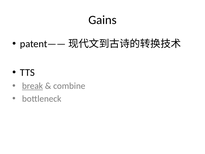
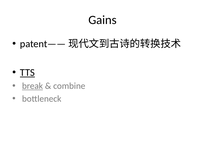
TTS underline: none -> present (27, 72)
